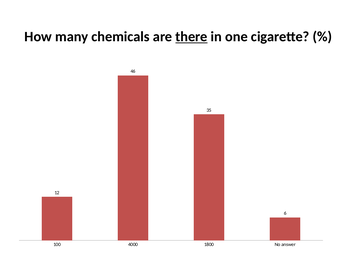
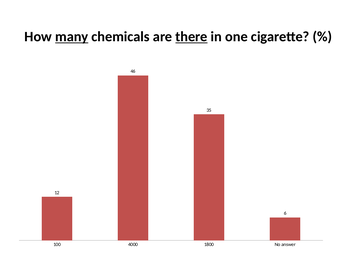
many underline: none -> present (72, 37)
